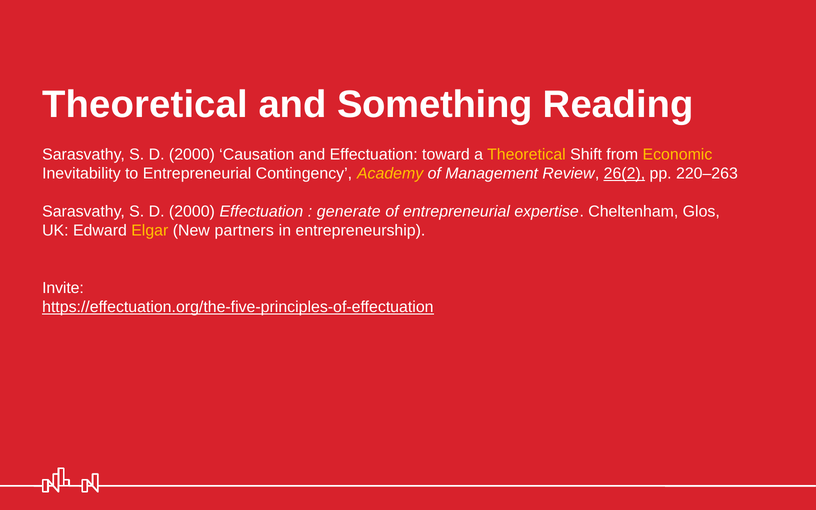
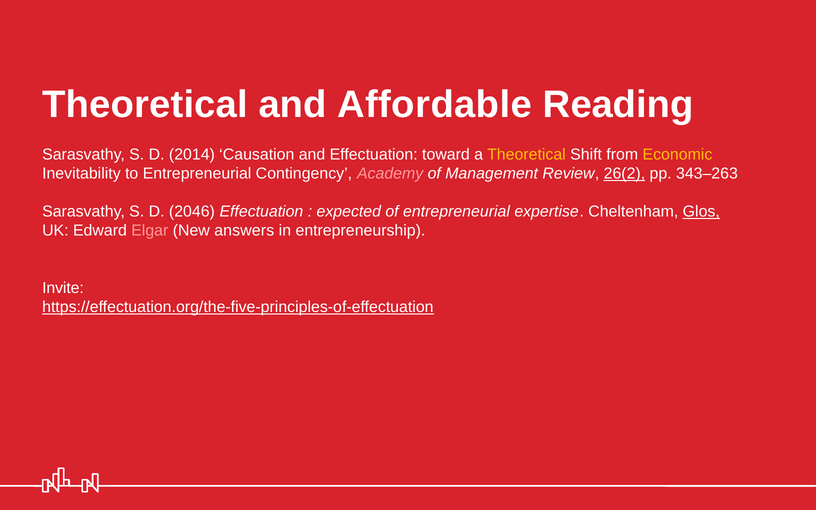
Something: Something -> Affordable (435, 105)
2000: 2000 -> 2014 (192, 154)
Academy colour: yellow -> pink (390, 174)
220–263: 220–263 -> 343–263 (707, 174)
2000: 2000 -> 2046 (192, 212)
generate: generate -> expected (349, 212)
Glos underline: none -> present (701, 212)
Elgar colour: yellow -> pink (150, 231)
partners: partners -> answers (244, 231)
